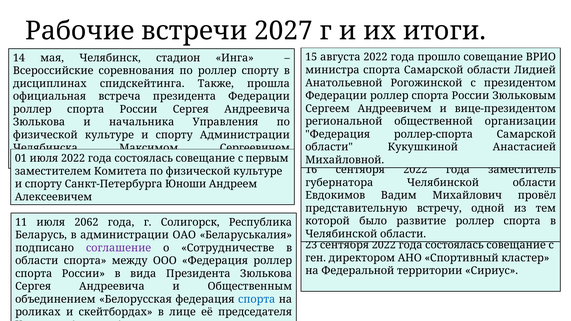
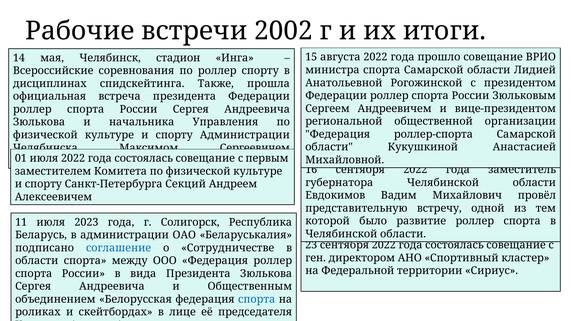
2027: 2027 -> 2002 (283, 31)
Юноши: Юноши -> Секций (186, 184)
2062: 2062 -> 2023 (86, 222)
соглашение colour: purple -> blue (119, 248)
